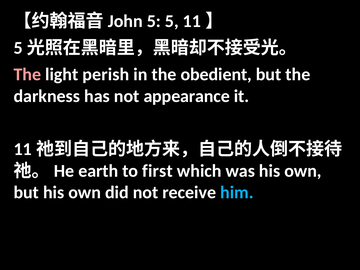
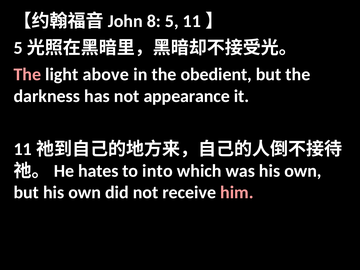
5: 5 -> 8 (154, 21)
perish: perish -> above (106, 74)
earth: earth -> hates (98, 171)
first: first -> into (157, 171)
him colour: light blue -> pink (237, 192)
